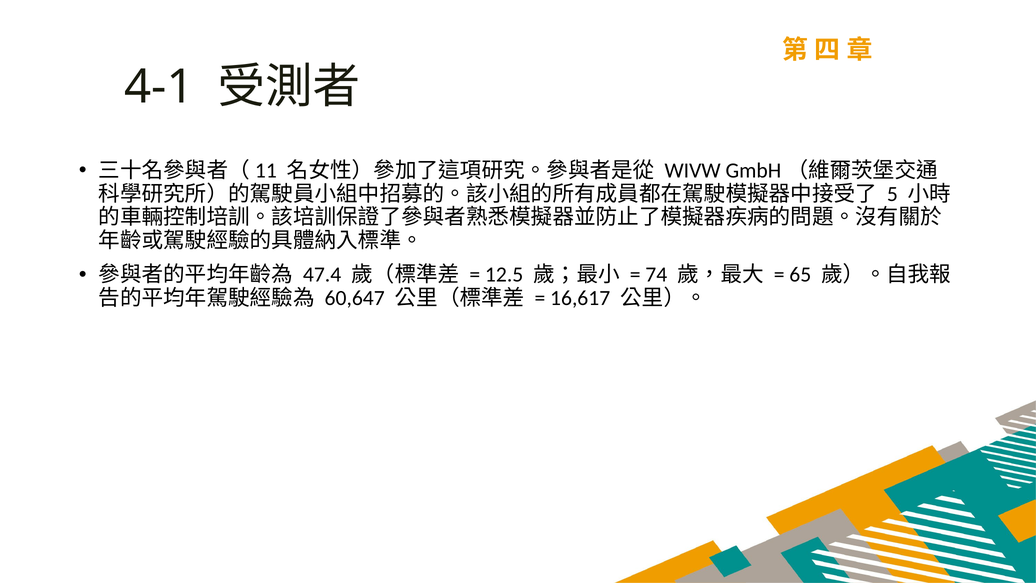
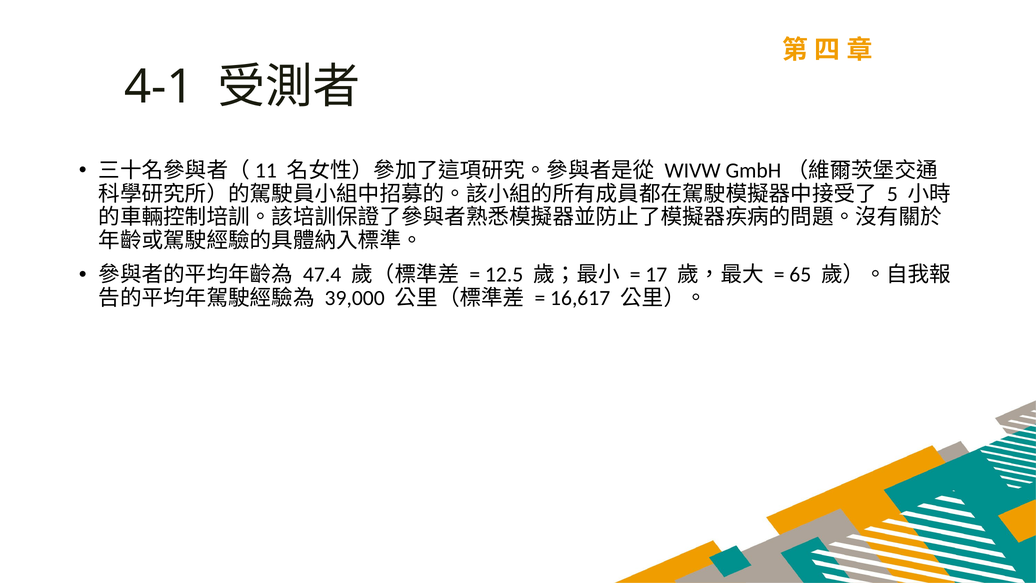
74: 74 -> 17 (656, 275)
60,647: 60,647 -> 39,000 (355, 298)
